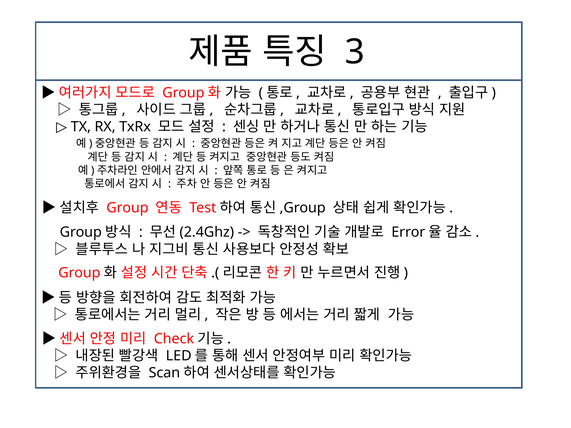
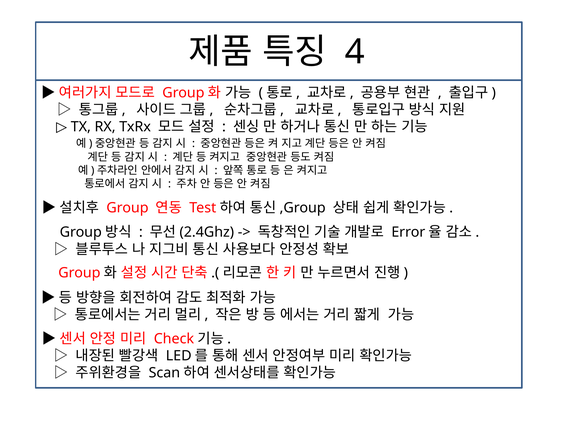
3: 3 -> 4 (355, 52)
